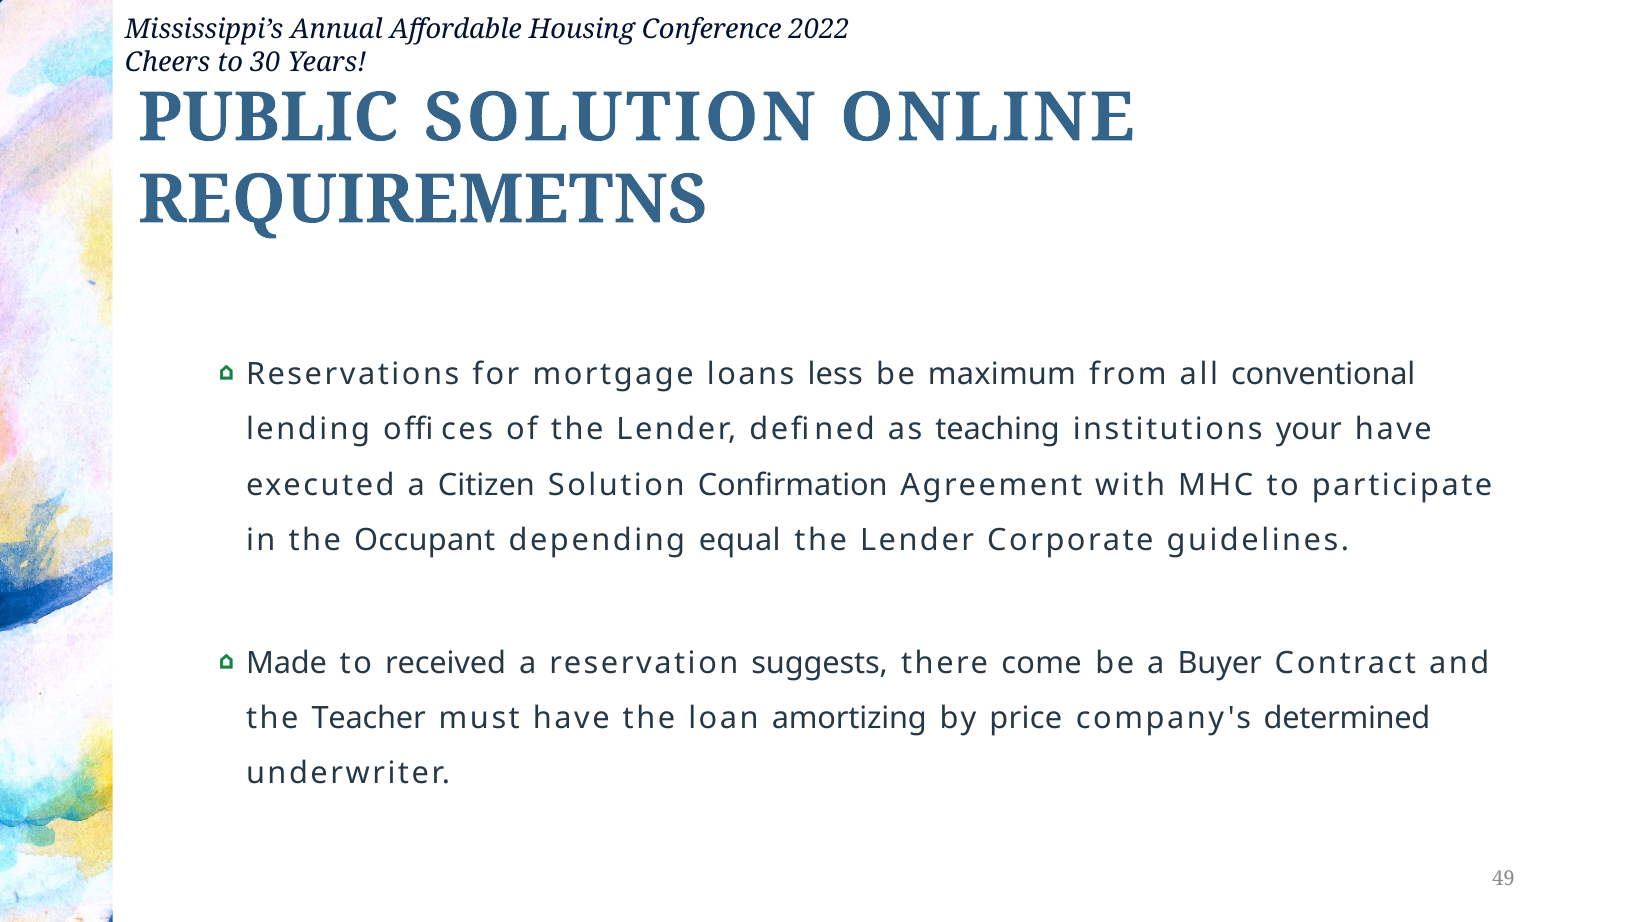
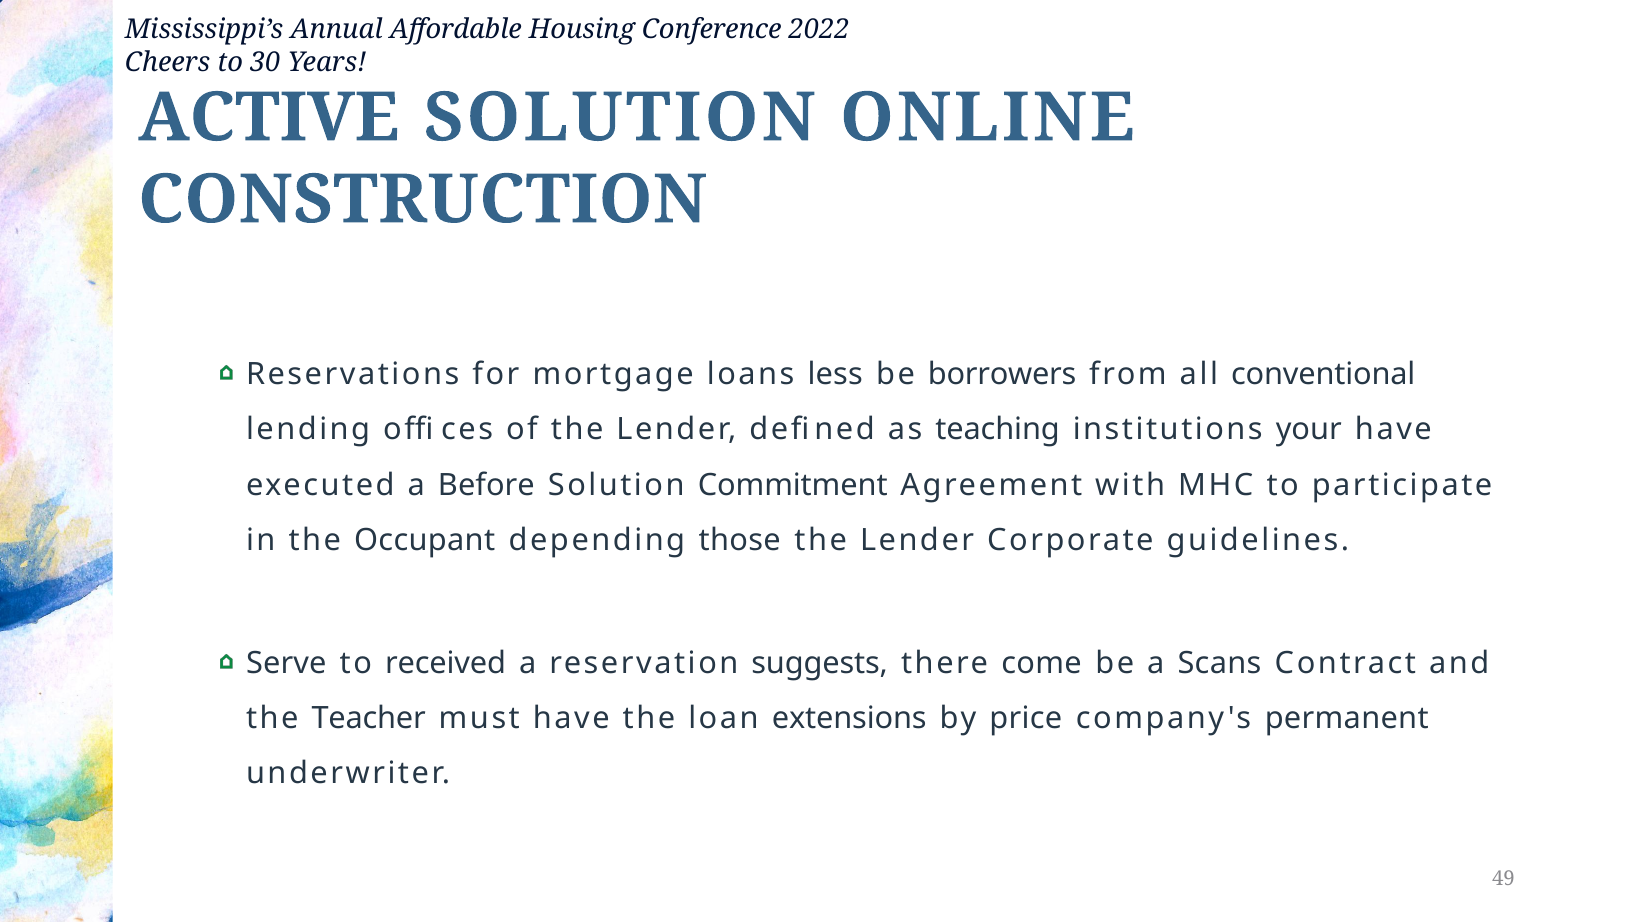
PUBLIC: PUBLIC -> ACTIVE (269, 118)
REQUIREMETNS: REQUIREMETNS -> CONSTRUCTION (423, 200)
maximum: maximum -> borrowers (1002, 374)
Citizen: Citizen -> Before (486, 485)
Confirmation: Confirmation -> Commitment (793, 485)
equal: equal -> those (740, 541)
Made: Made -> Serve (286, 664)
Buyer: Buyer -> Scans (1219, 664)
amortizing: amortizing -> extensions (849, 719)
determined: determined -> permanent (1347, 719)
